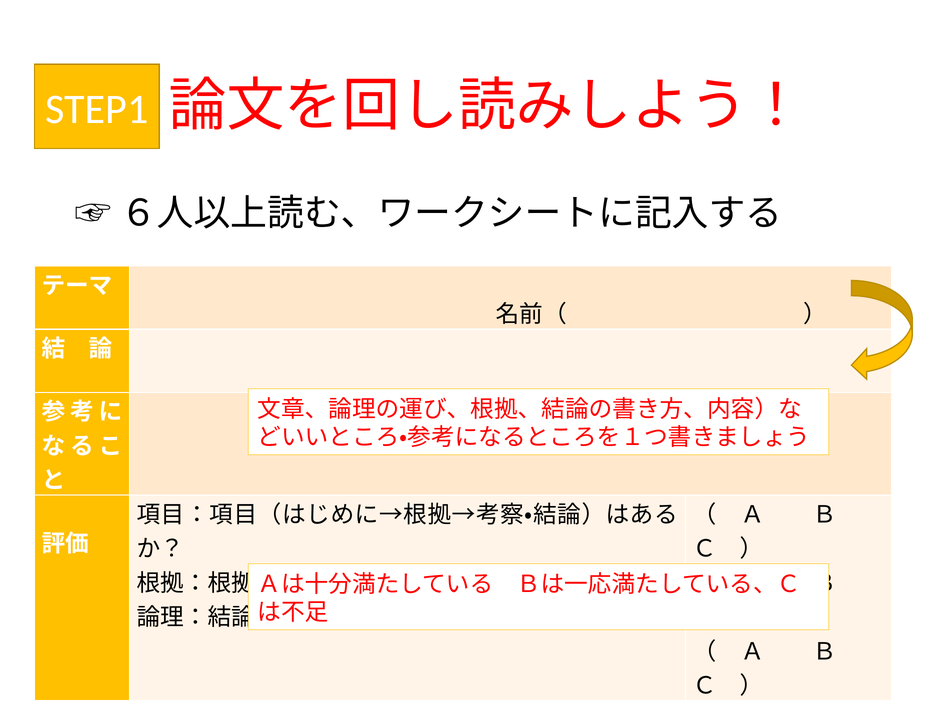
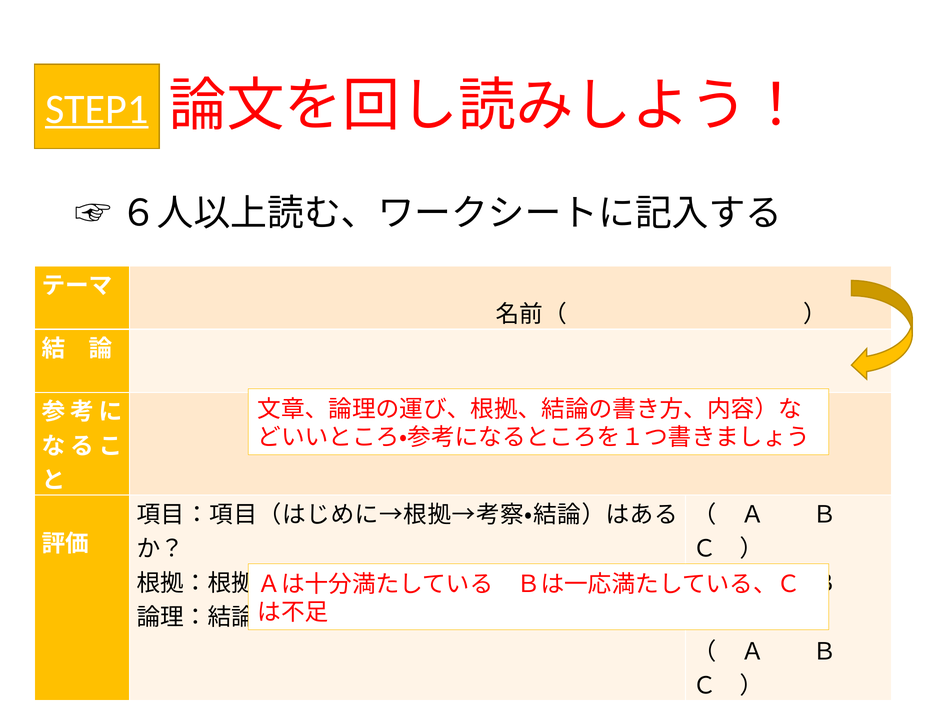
STEP1 underline: none -> present (97, 109)
